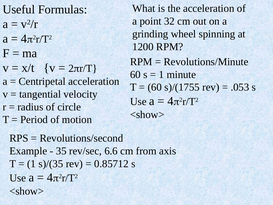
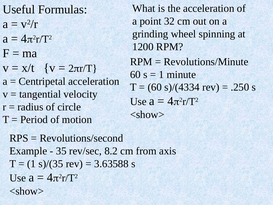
s)/(1755: s)/(1755 -> s)/(4334 (182, 87)
.053: .053 -> .250 (240, 87)
6.6: 6.6 -> 8.2 (111, 151)
0.85712: 0.85712 -> 3.63588 (111, 164)
